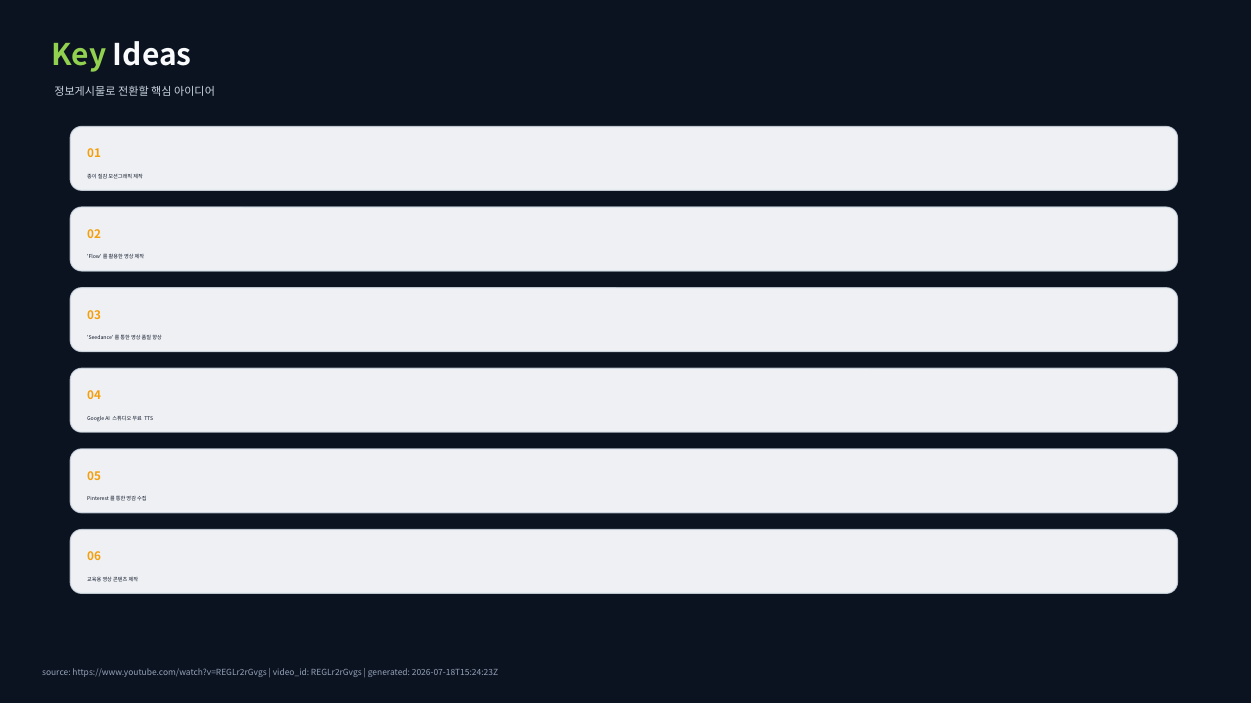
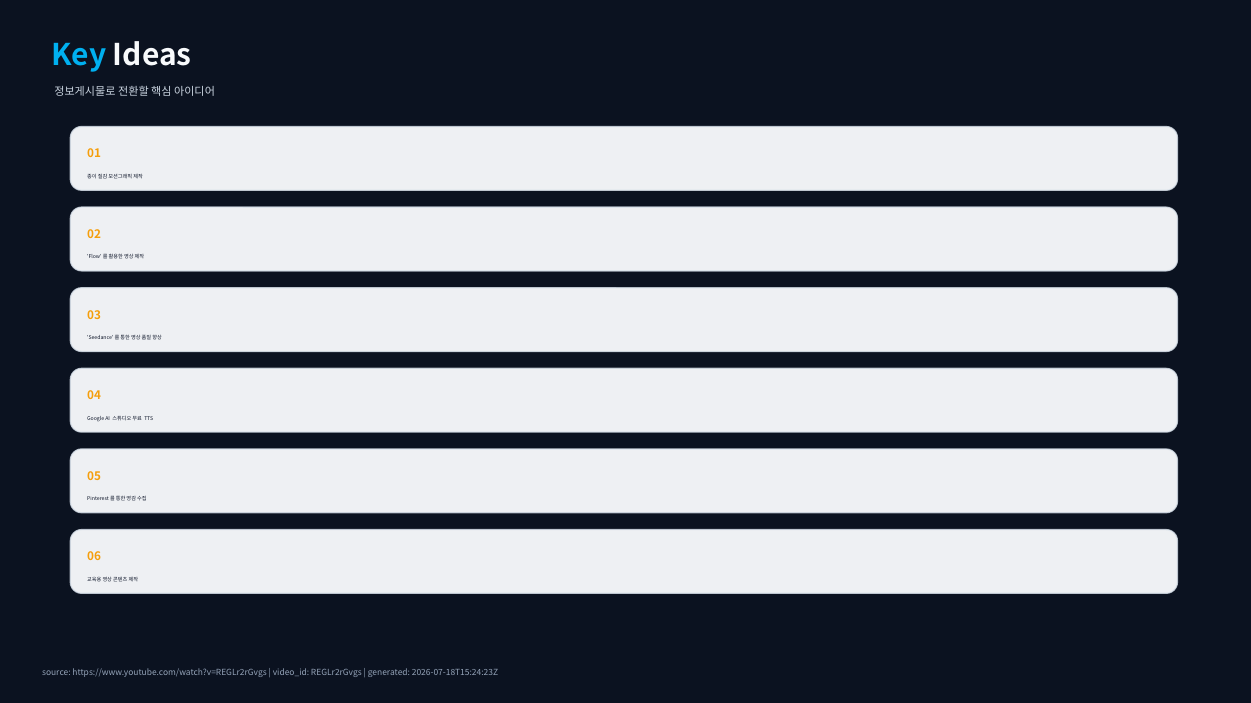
Key colour: light green -> light blue (79, 56)
